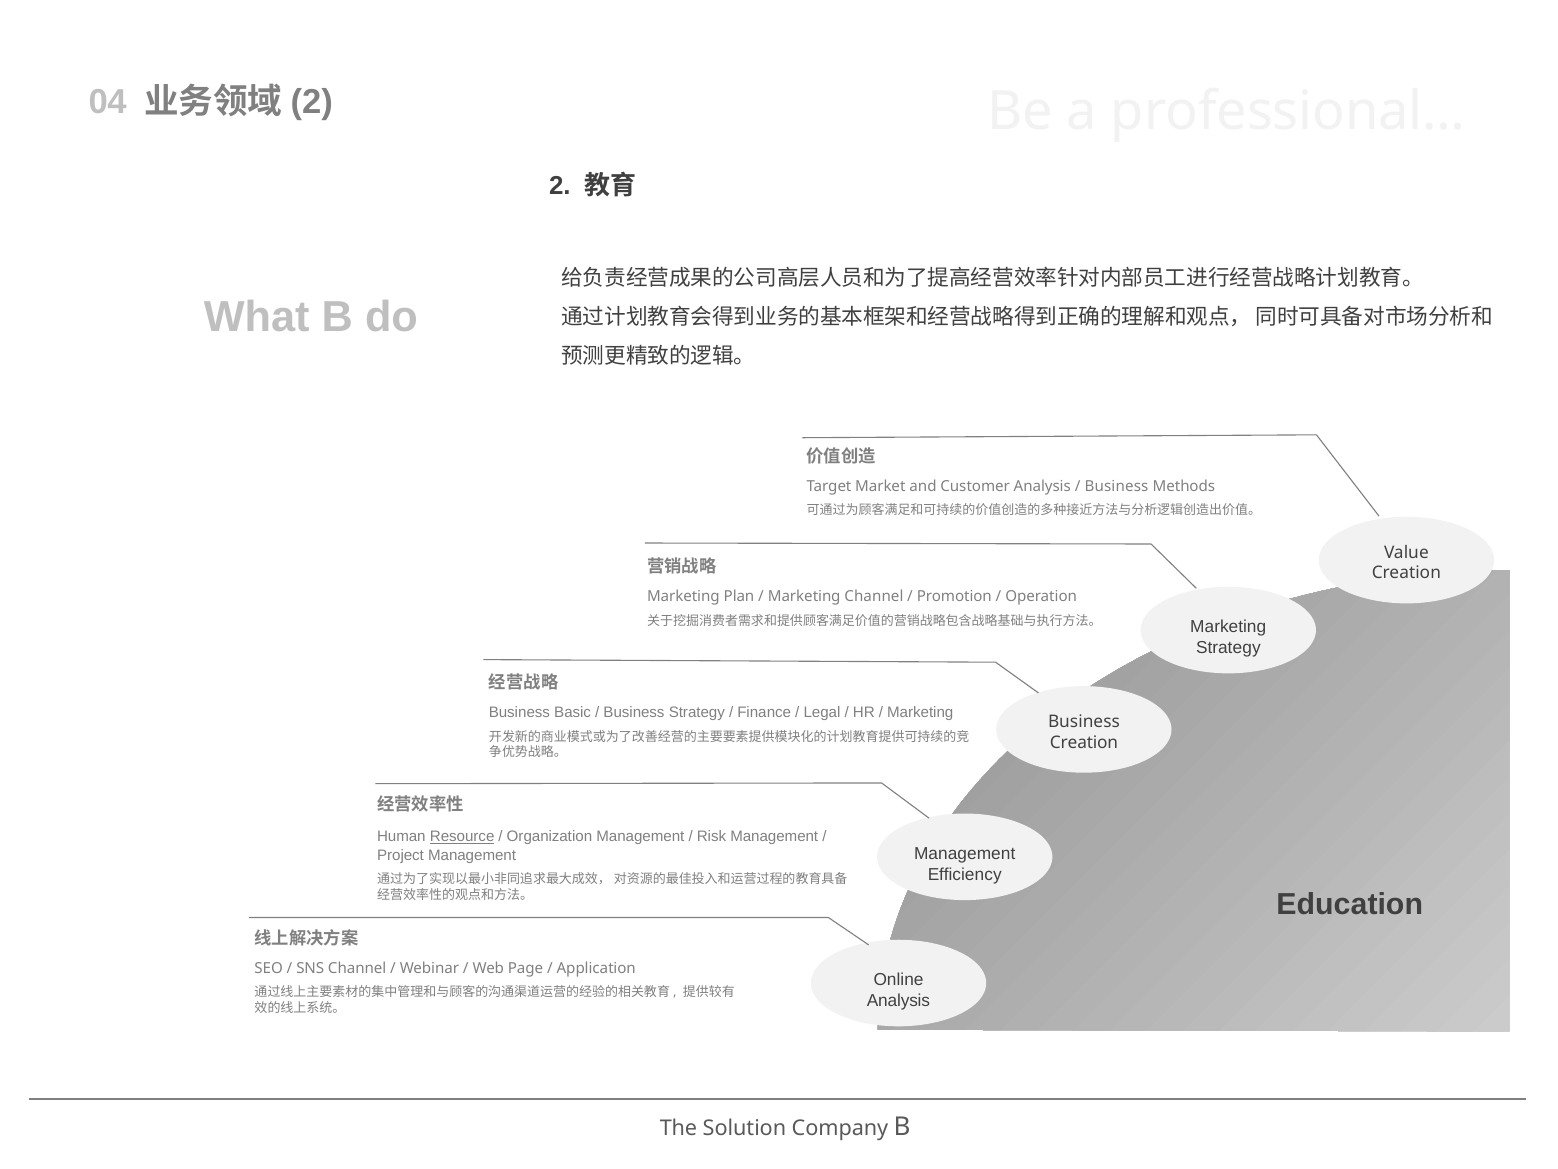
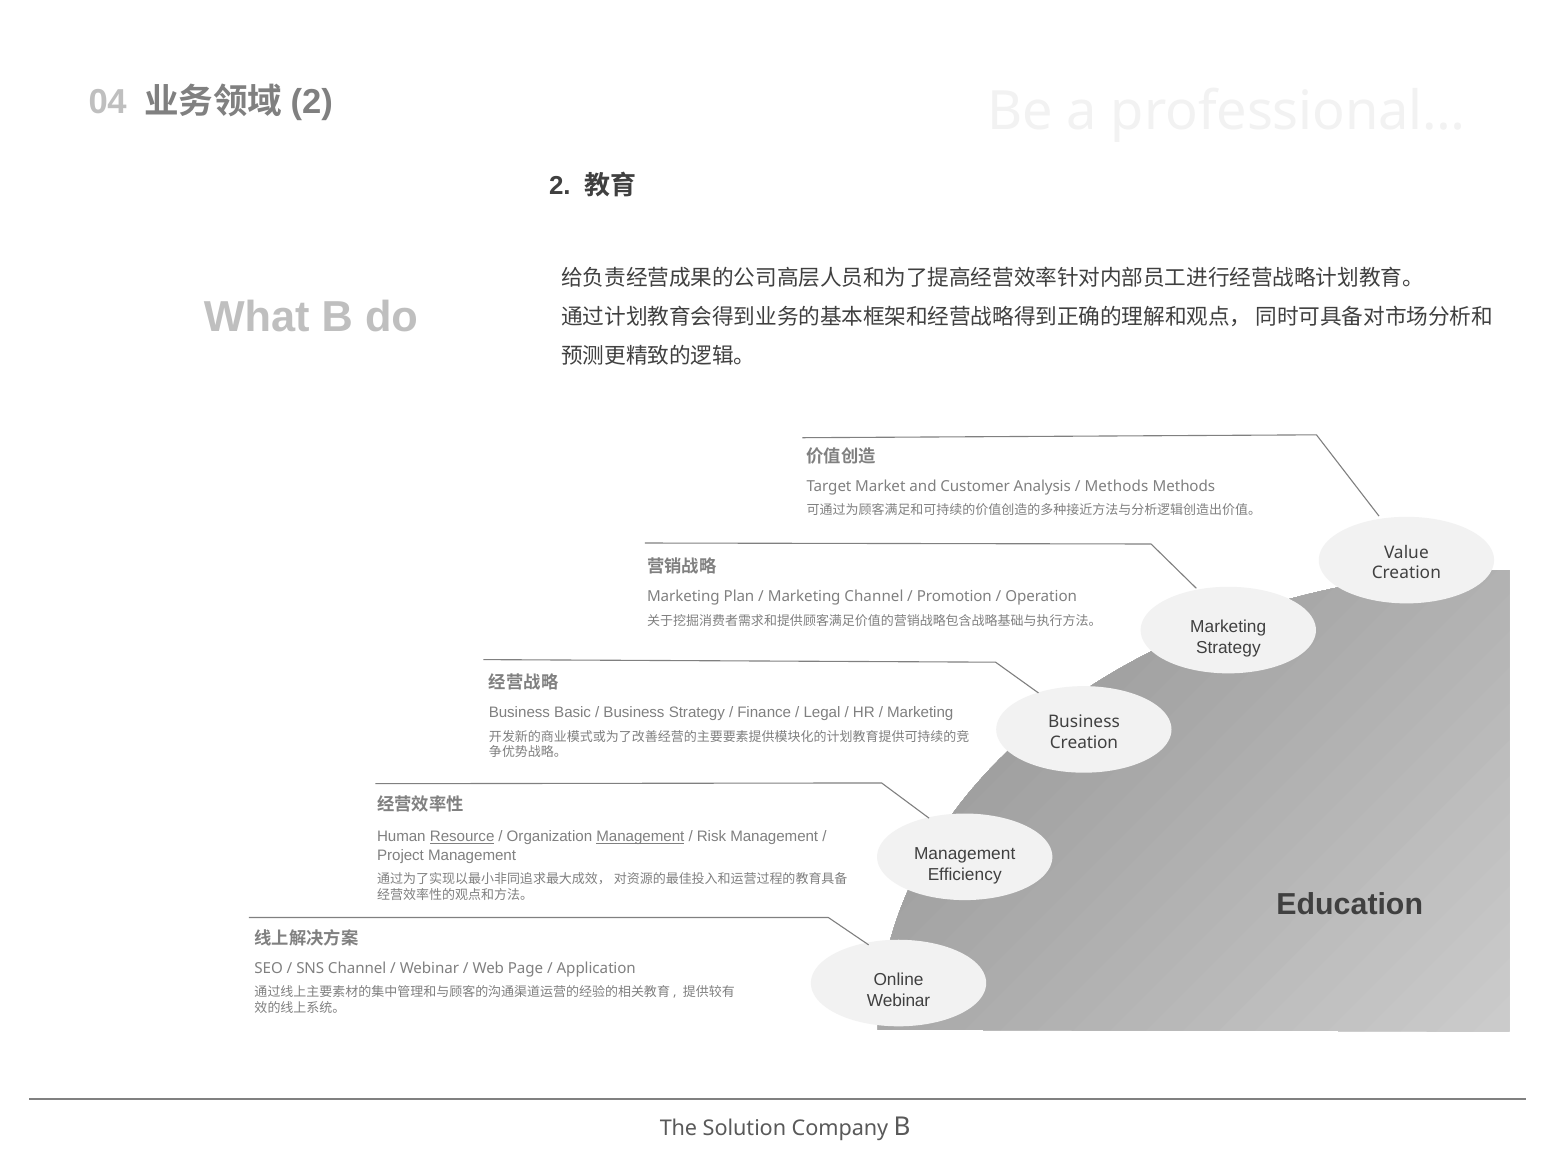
Business: Business -> Methods (1116, 486)
Management underline: none -> present (640, 837)
Analysis: Analysis -> Webinar (898, 1000)
